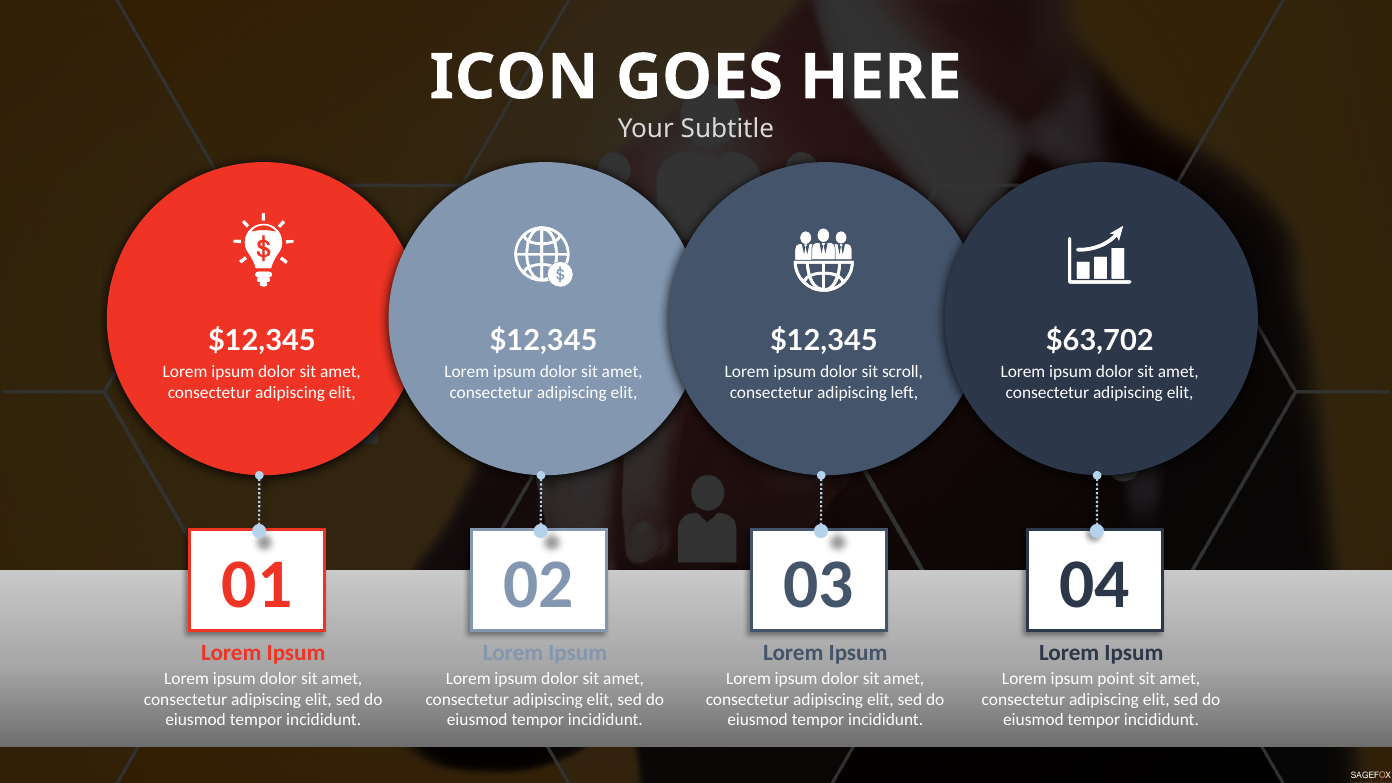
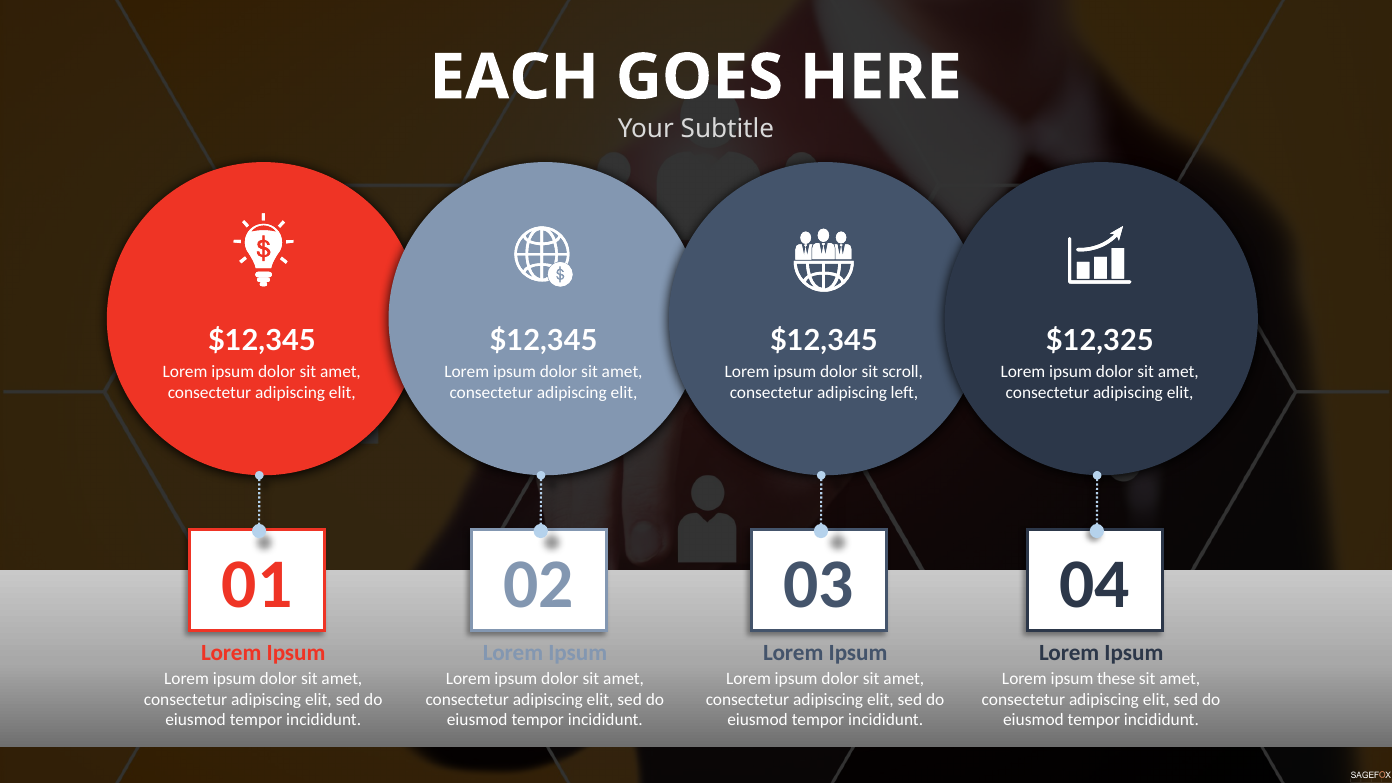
ICON: ICON -> EACH (514, 77)
$63,702: $63,702 -> $12,325 (1100, 341)
point: point -> these (1116, 678)
